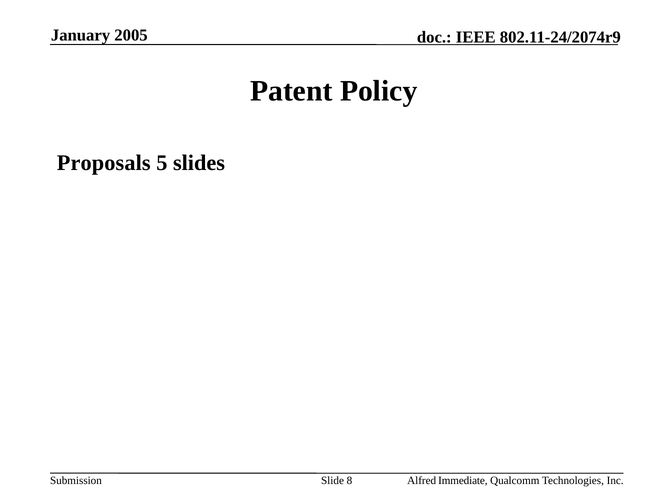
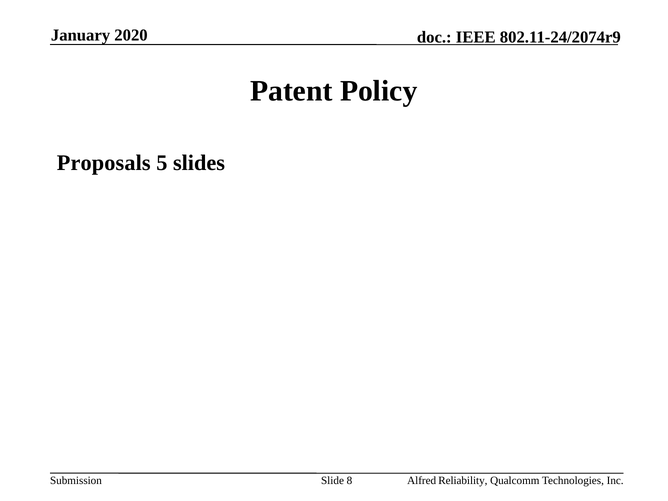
2005: 2005 -> 2020 (131, 35)
Immediate: Immediate -> Reliability (463, 480)
